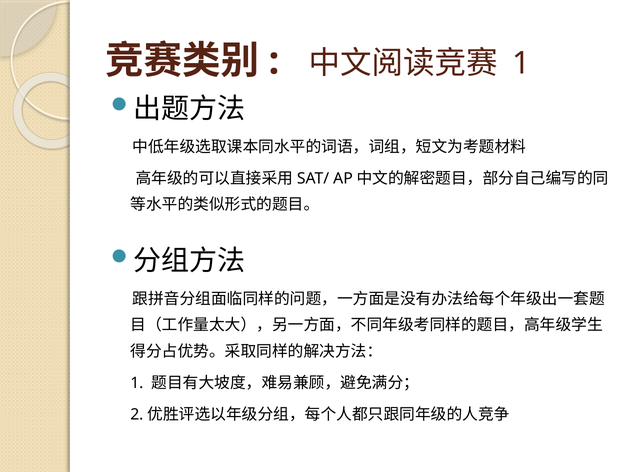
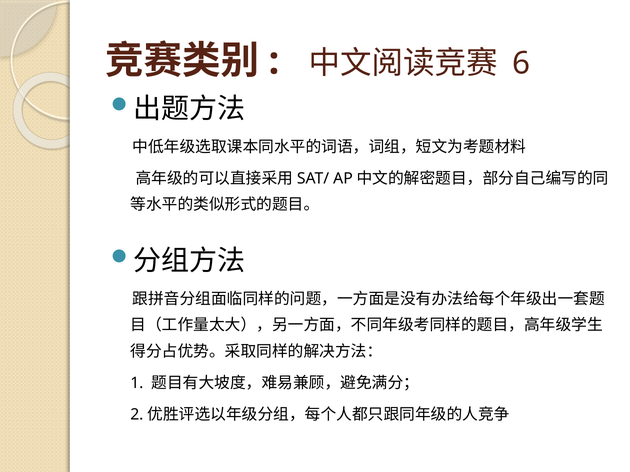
1: 1 -> 6 (521, 63)
